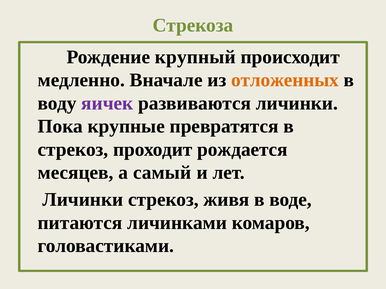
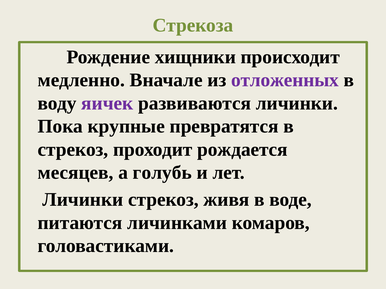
крупный: крупный -> хищники (195, 57)
отложенных colour: orange -> purple (285, 80)
самый: самый -> голубь (162, 173)
